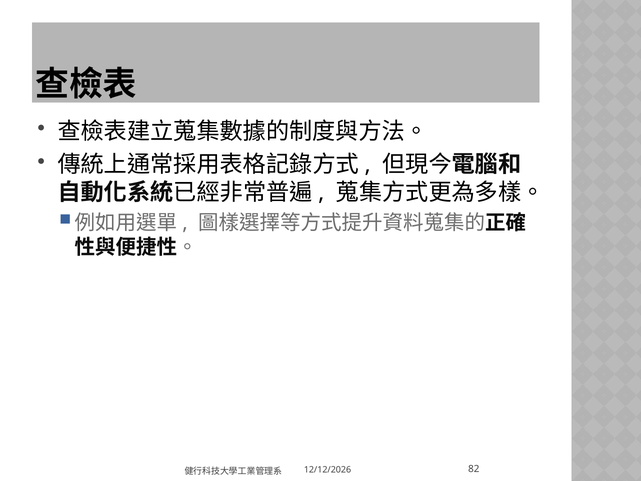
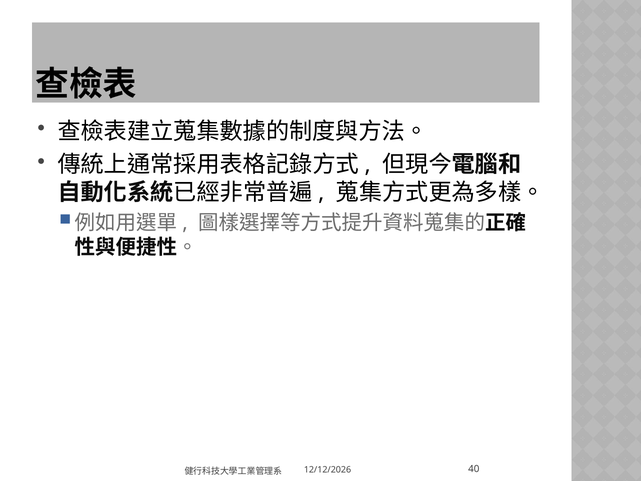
82: 82 -> 40 (474, 469)
